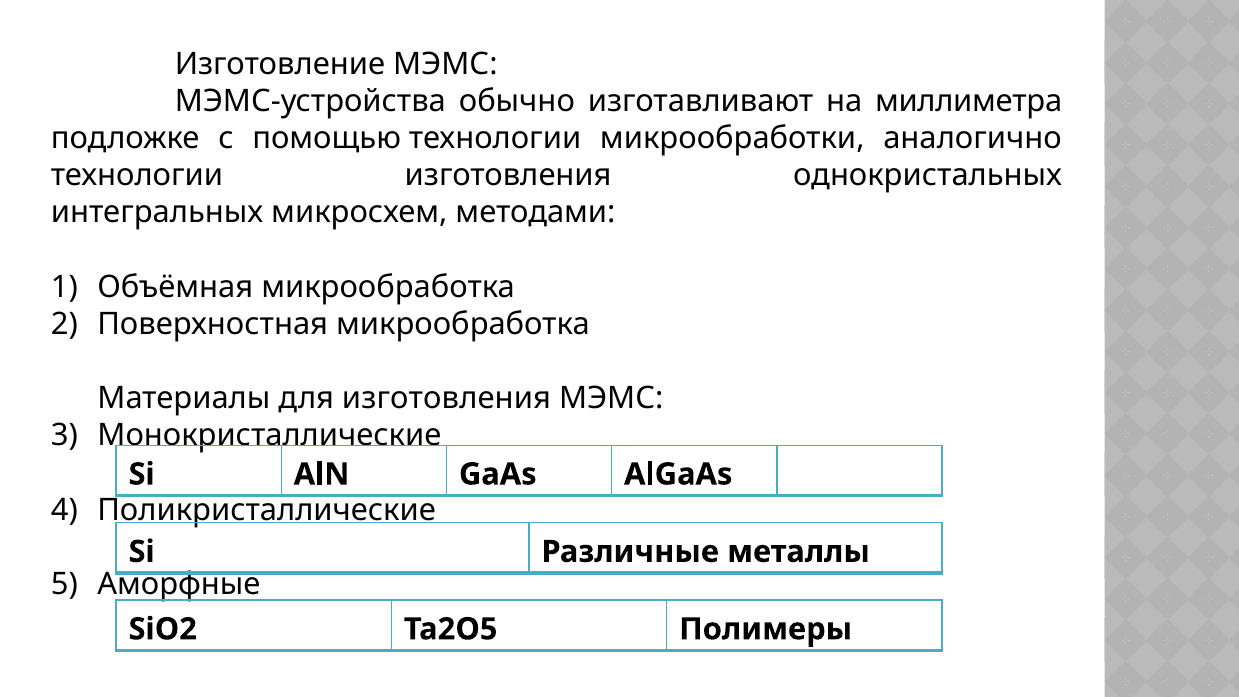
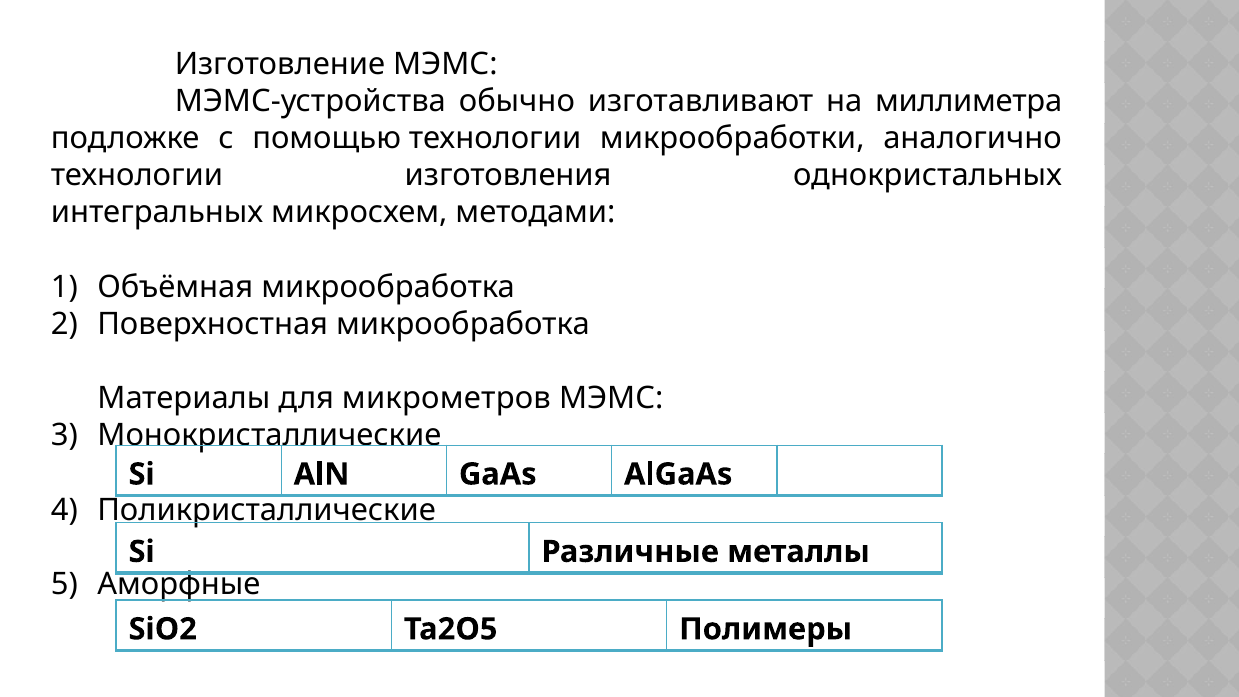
для изготовления: изготовления -> микрометров (446, 399)
